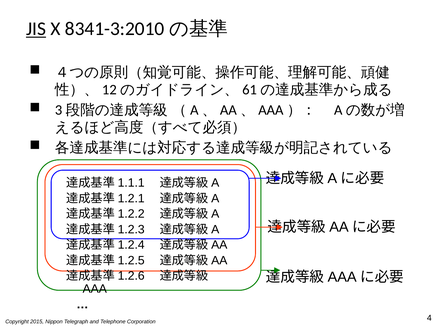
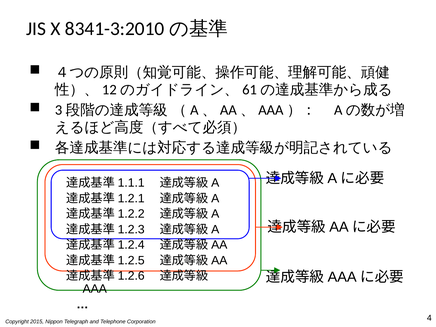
JIS underline: present -> none (36, 29)
